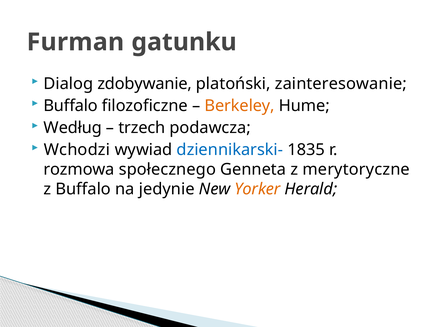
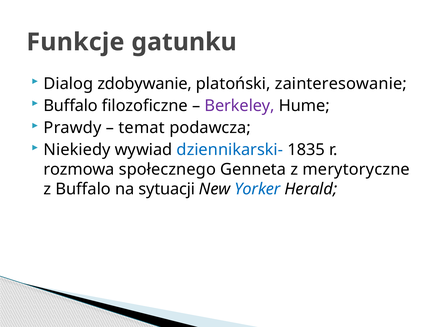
Furman: Furman -> Funkcje (75, 42)
Berkeley colour: orange -> purple (240, 106)
Według: Według -> Prawdy (73, 128)
trzech: trzech -> temat (142, 128)
Wchodzi: Wchodzi -> Niekiedy (77, 150)
jedynie: jedynie -> sytuacji (167, 190)
Yorker colour: orange -> blue (257, 190)
